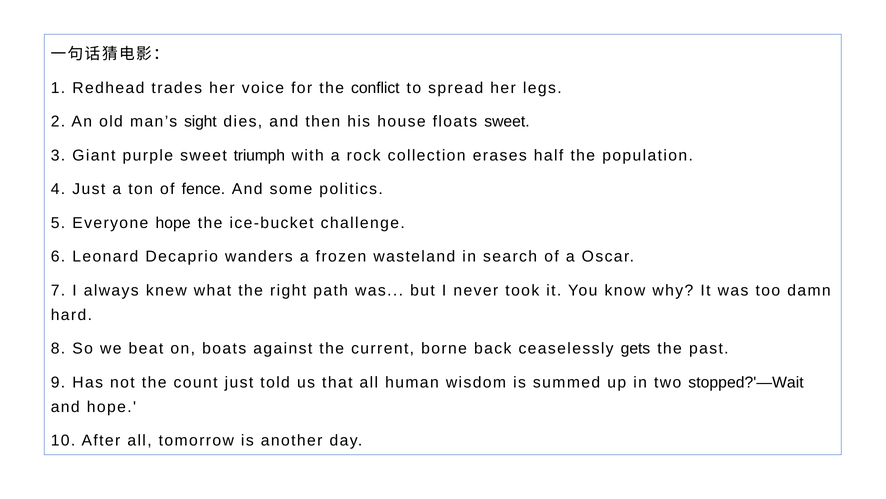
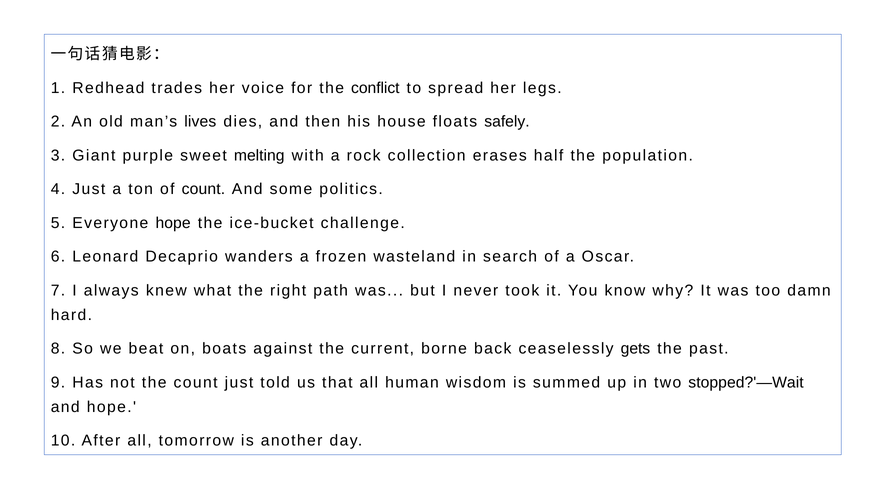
sight: sight -> lives (200, 121)
floats sweet: sweet -> safely (507, 121)
triumph: triumph -> melting (259, 155)
of fence: fence -> count (203, 189)
